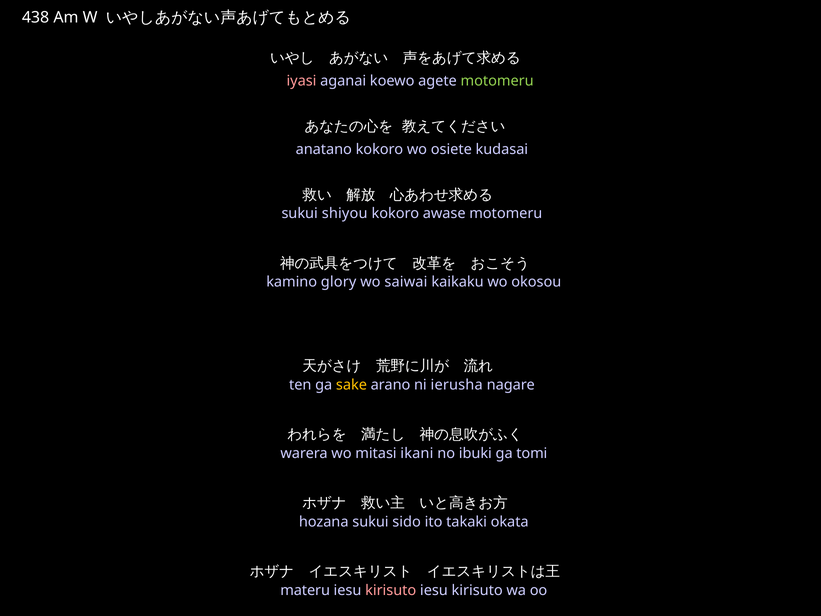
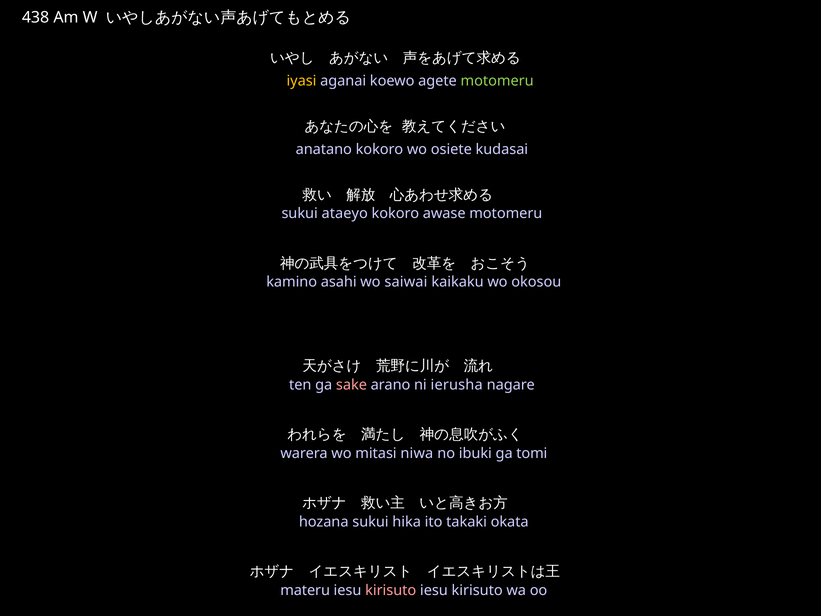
iyasi colour: pink -> yellow (301, 81)
shiyou: shiyou -> ataeyo (345, 214)
glory: glory -> asahi (339, 282)
sake colour: yellow -> pink (351, 385)
ikani: ikani -> niwa (417, 453)
sido: sido -> hika (407, 522)
